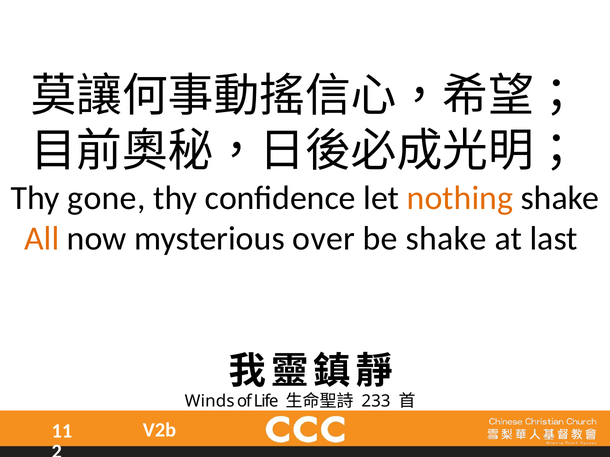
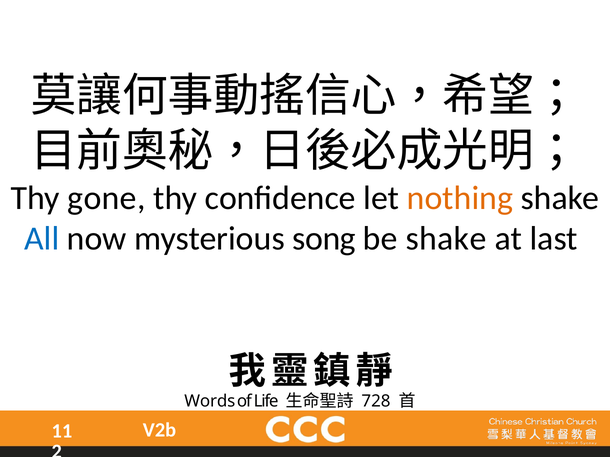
All colour: orange -> blue (42, 239)
over: over -> song (324, 239)
Winds: Winds -> Words (210, 402)
233: 233 -> 728 (376, 402)
